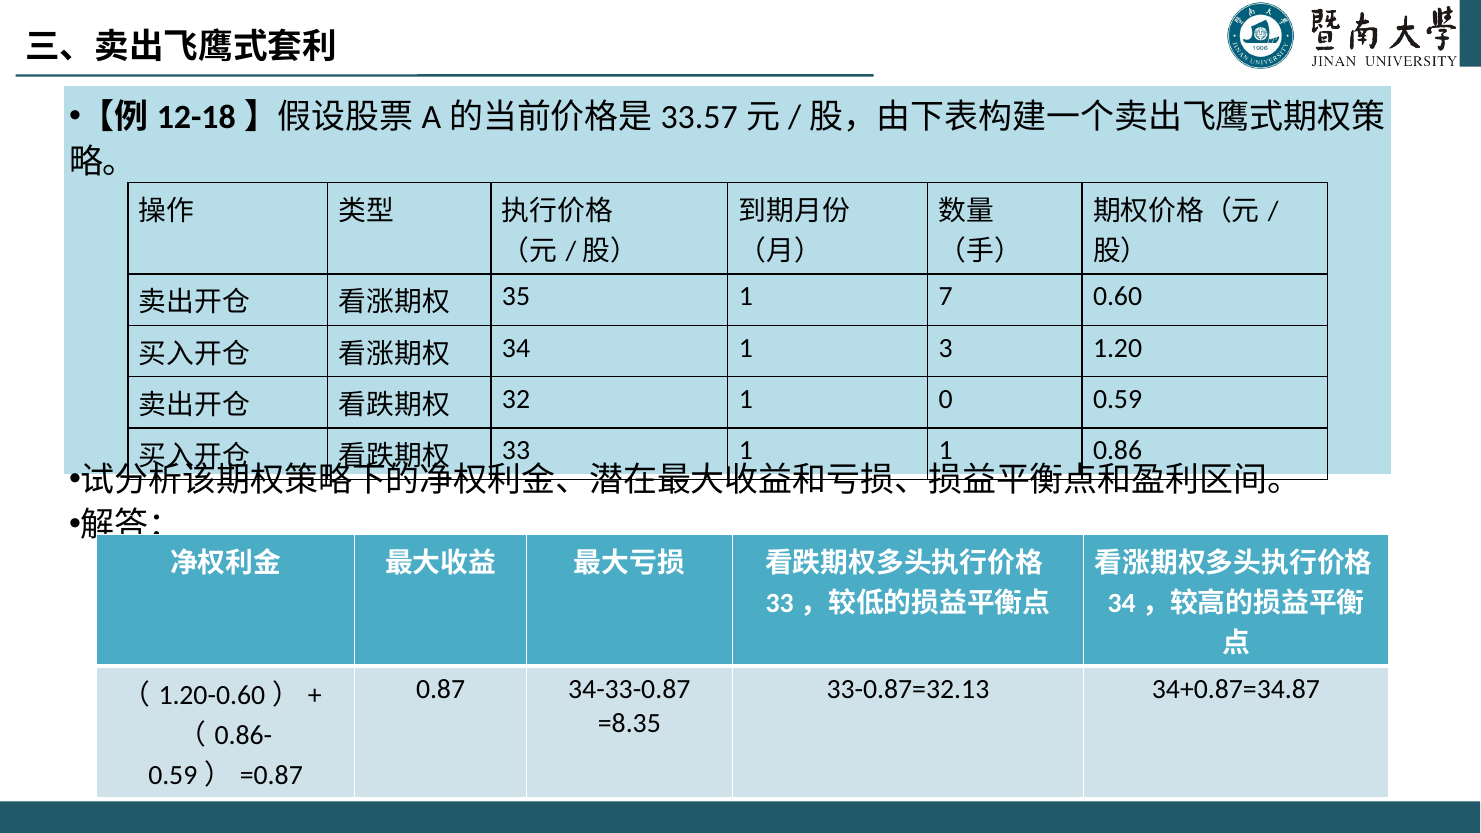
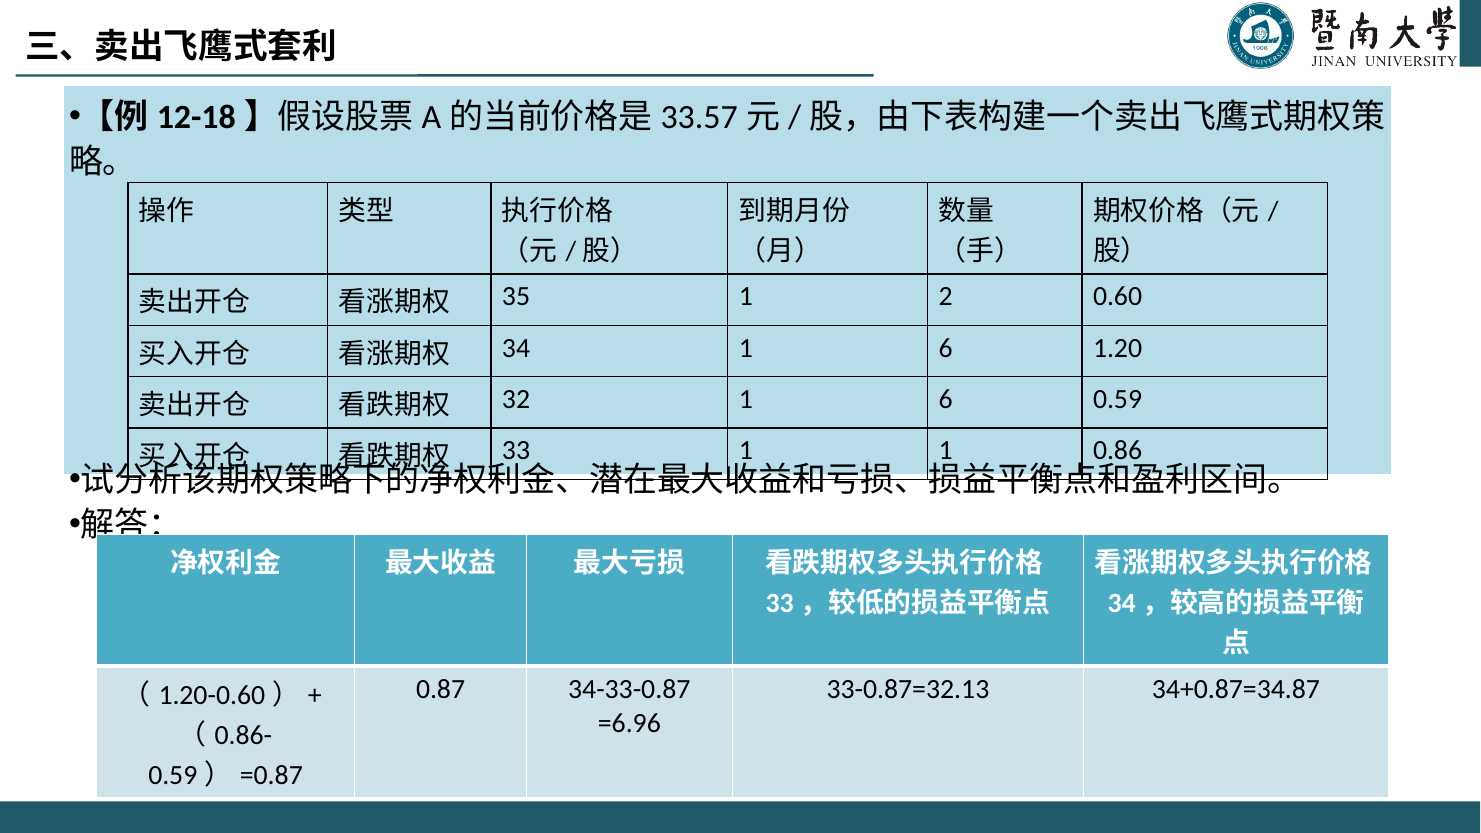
7: 7 -> 2 (946, 297)
34 1 3: 3 -> 6 (946, 348)
32 1 0: 0 -> 6 (946, 400)
=8.35: =8.35 -> =6.96 (629, 723)
